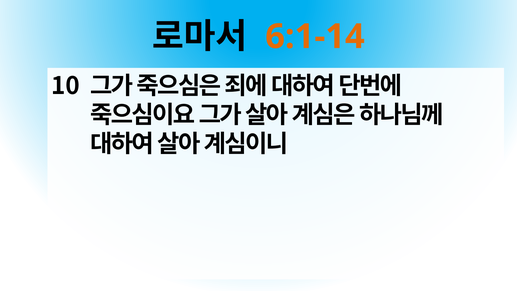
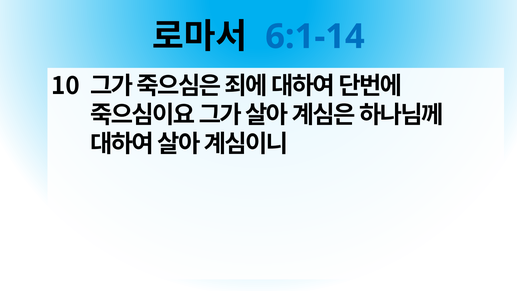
6:1-14 colour: orange -> blue (315, 37)
